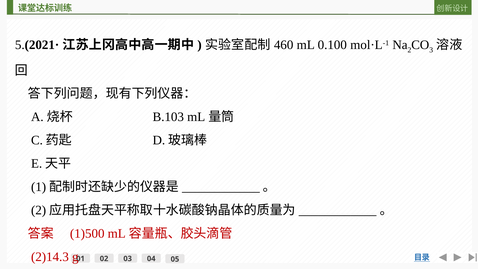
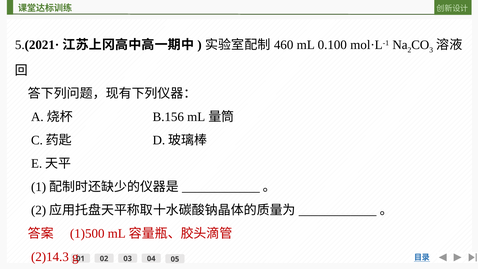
B.103: B.103 -> B.156 (168, 117)
